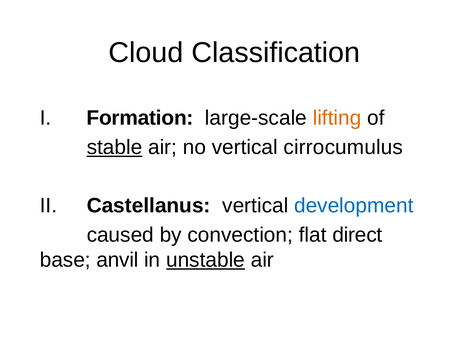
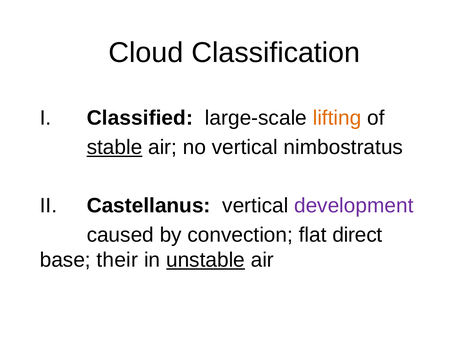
Formation: Formation -> Classified (140, 118)
cirrocumulus: cirrocumulus -> nimbostratus (343, 147)
development colour: blue -> purple (354, 205)
anvil: anvil -> their (117, 260)
